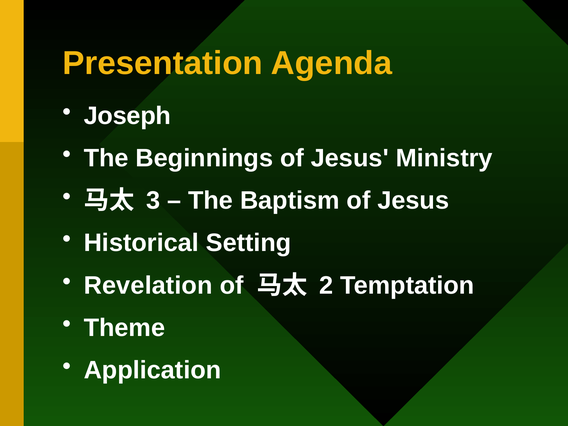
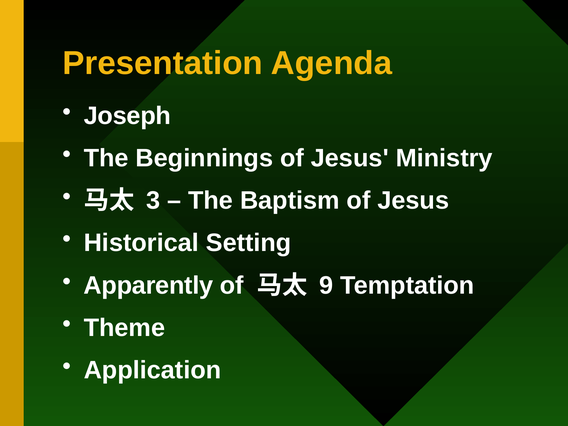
Revelation: Revelation -> Apparently (148, 285)
2: 2 -> 9 (326, 285)
